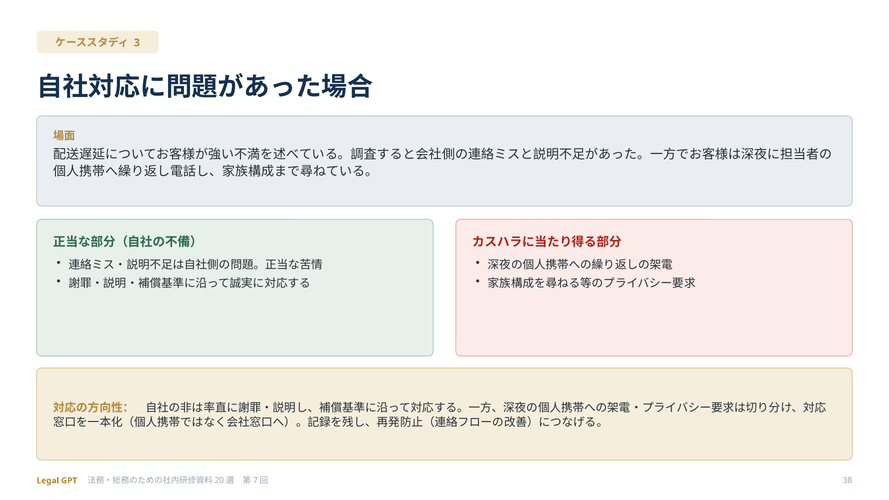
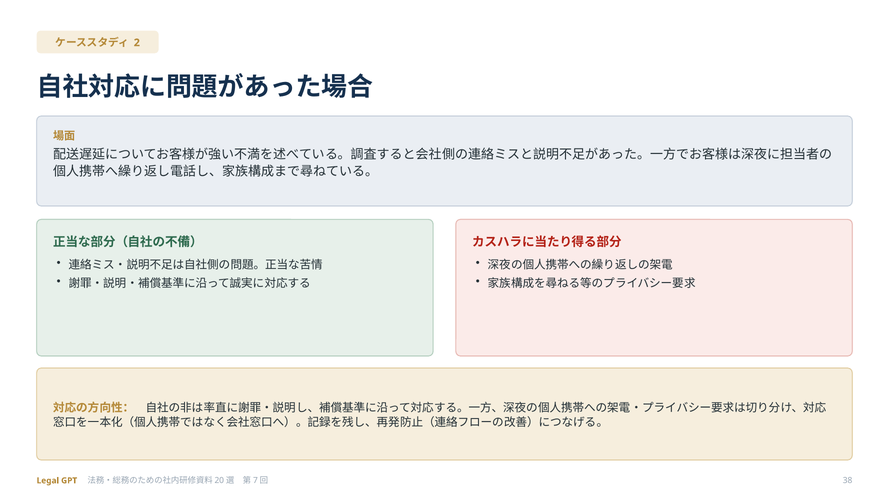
3: 3 -> 2 (137, 43)
